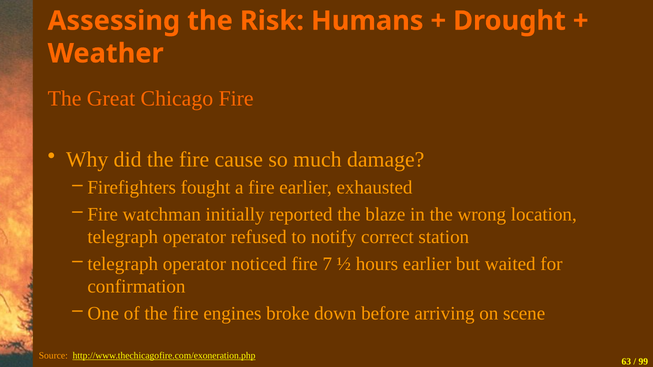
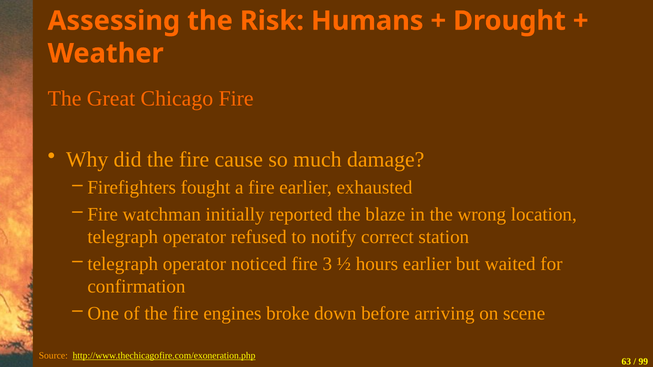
7: 7 -> 3 (327, 264)
